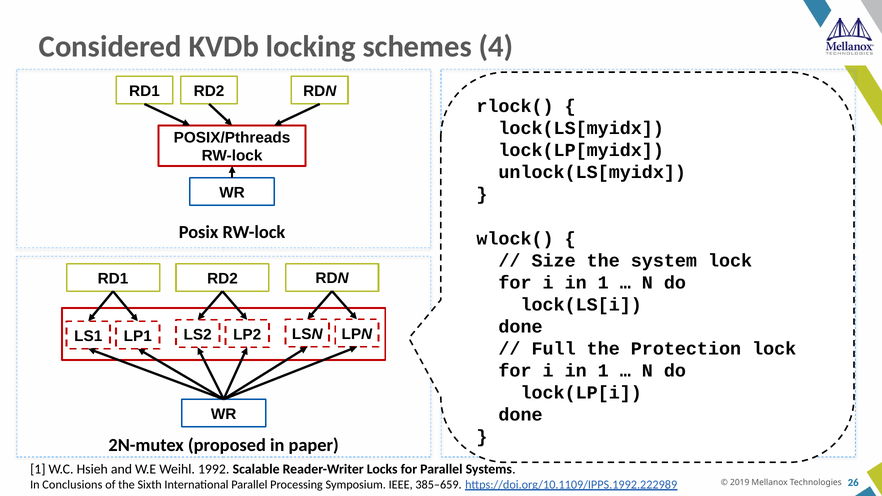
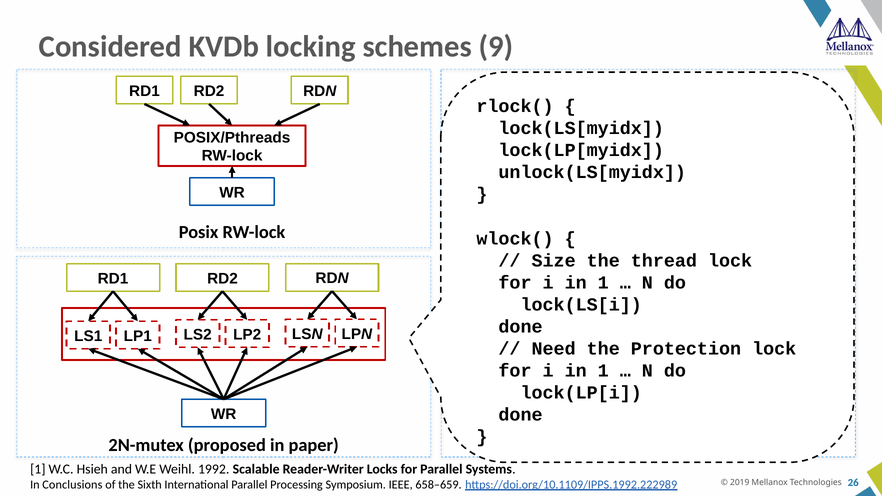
4: 4 -> 9 (496, 47)
system: system -> thread (664, 261)
Full: Full -> Need (554, 349)
385–659: 385–659 -> 658–659 (439, 485)
